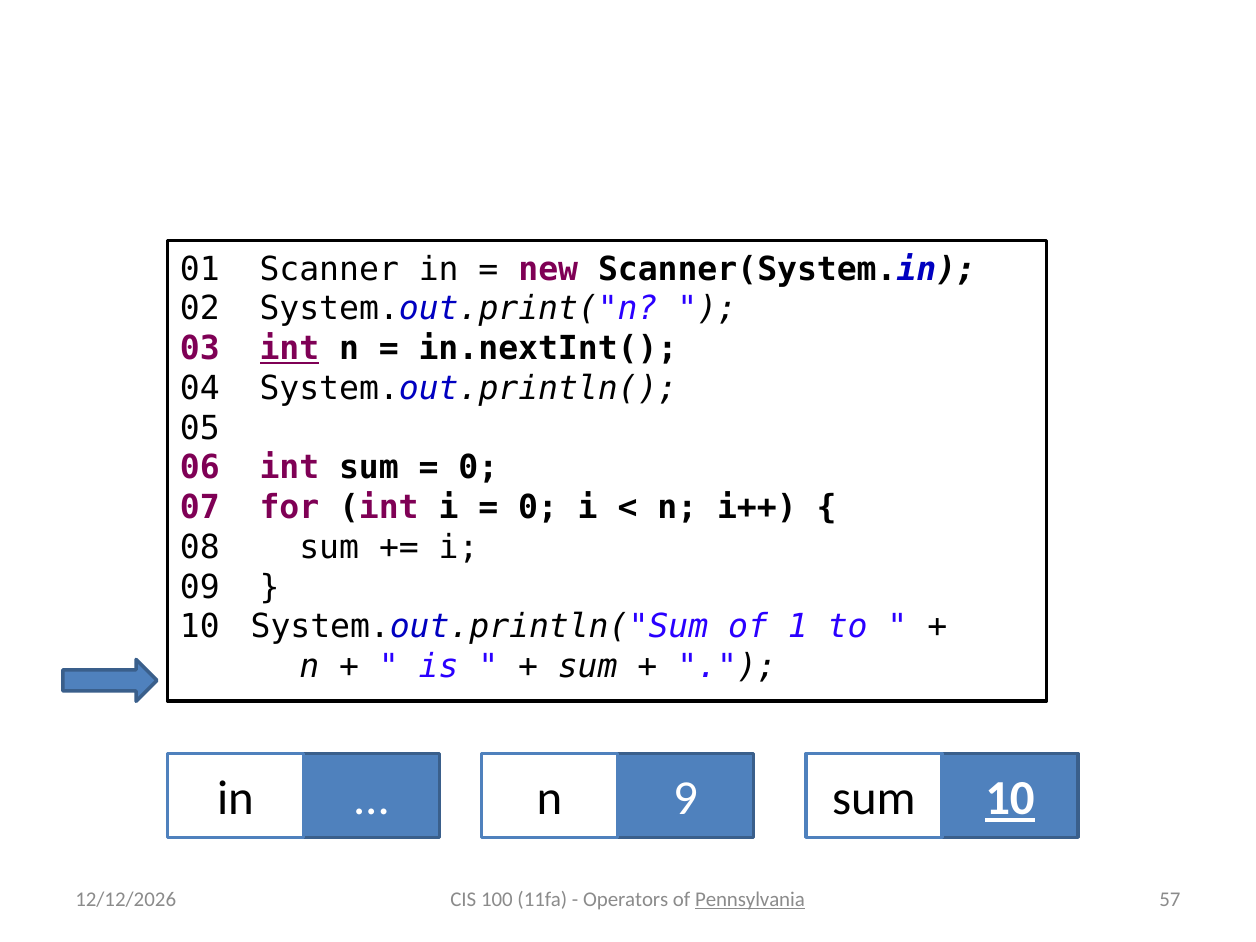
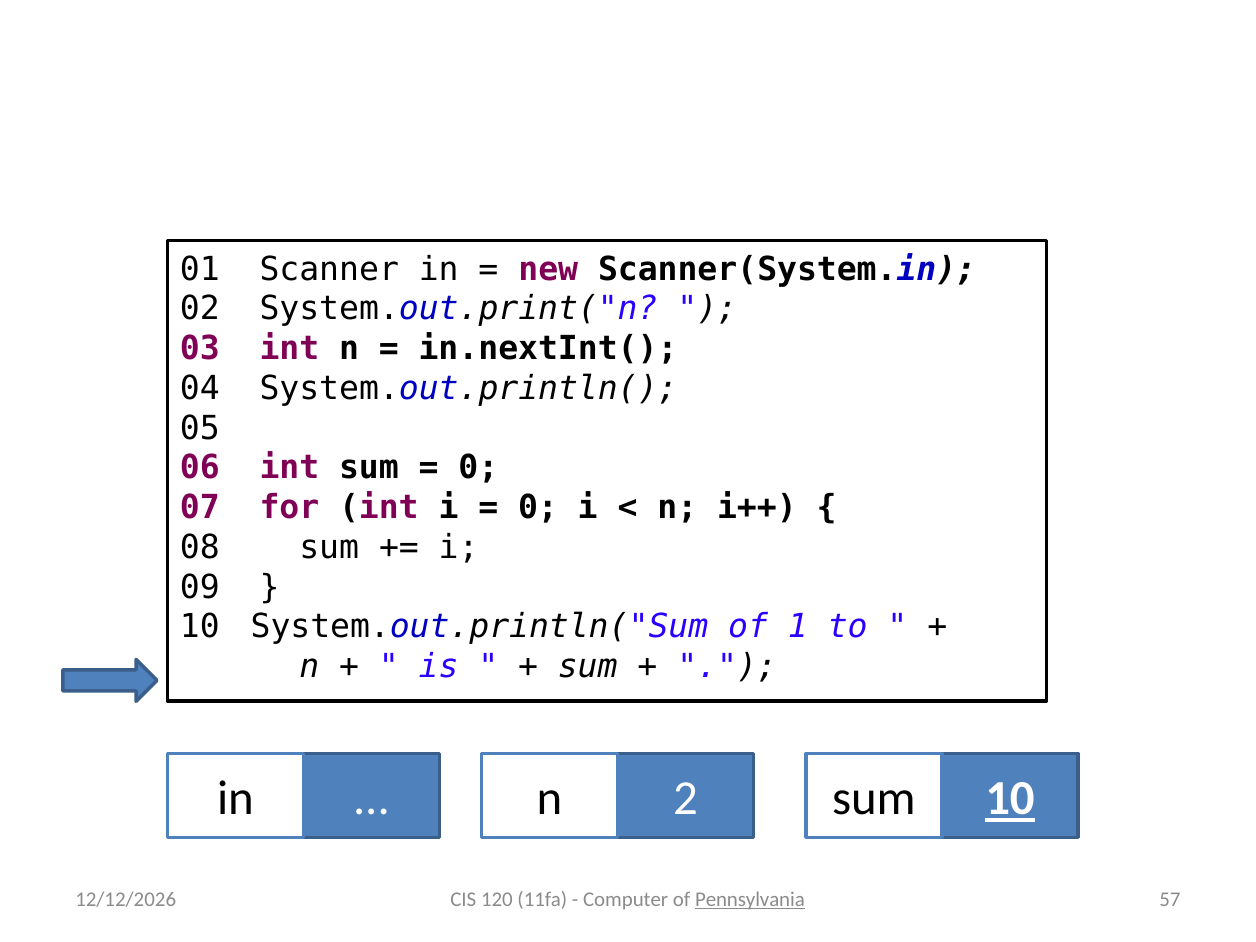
int underline: present -> none (289, 349)
9: 9 -> 2 (685, 799)
100: 100 -> 120 (497, 899)
Operators: Operators -> Computer (626, 899)
